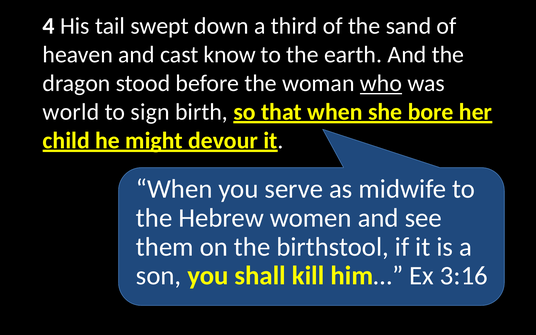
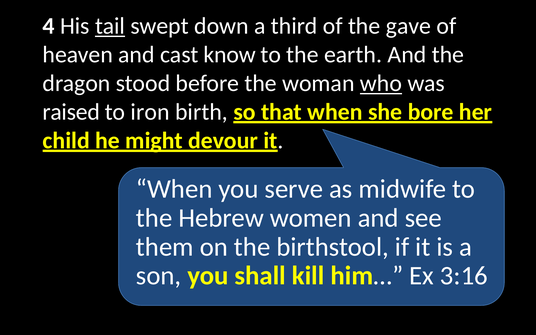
tail underline: none -> present (110, 26)
the sand: sand -> gave (408, 26)
world: world -> raised (71, 112)
to sign: sign -> iron (150, 112)
